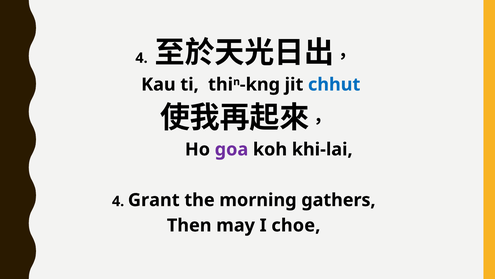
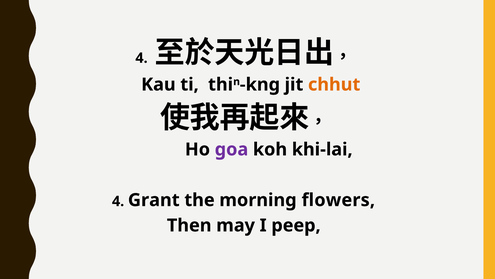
chhut colour: blue -> orange (334, 84)
gathers: gathers -> flowers (338, 200)
choe: choe -> peep (296, 225)
